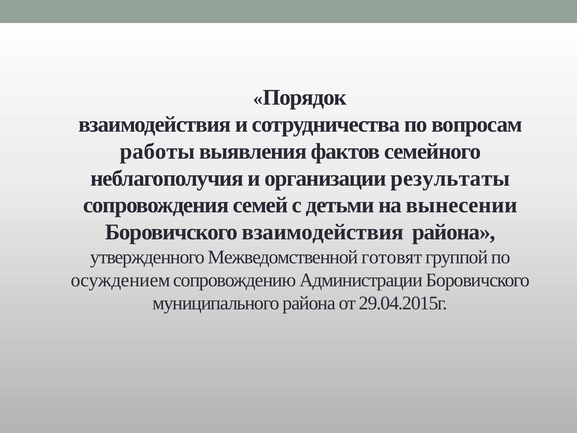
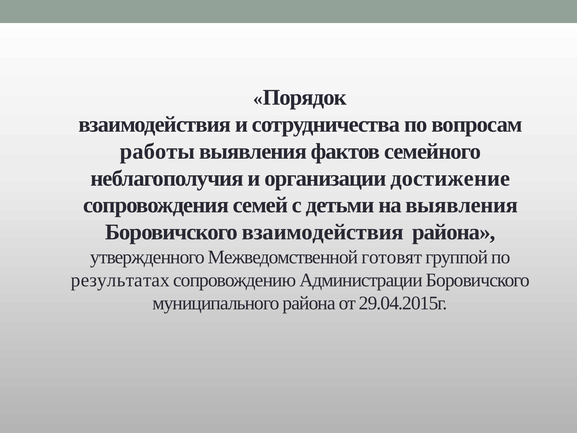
результаты: результаты -> достижение (450, 178)
на вынесении: вынесении -> выявления (462, 205)
осуждением: осуждением -> результатах (120, 280)
